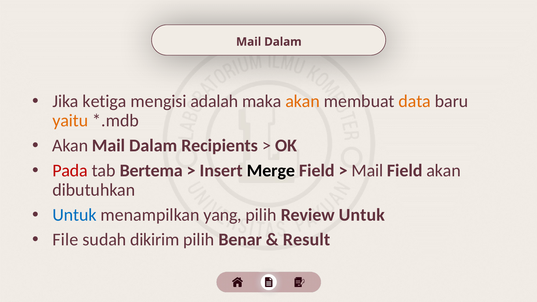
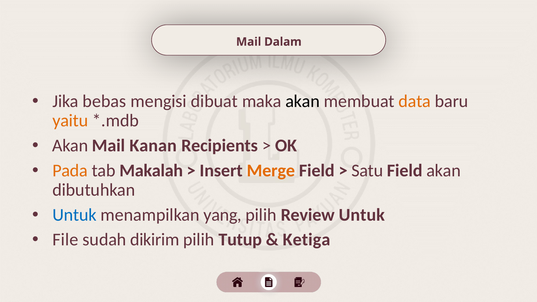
ketiga: ketiga -> bebas (104, 101)
adalah: adalah -> dibuat (214, 101)
akan colour: orange -> black (303, 101)
Dalam: Dalam -> Kanan (153, 146)
Pada colour: red -> orange (70, 171)
Bertema: Bertema -> Makalah (151, 171)
Merge colour: black -> orange (271, 171)
Mail: Mail -> Satu (367, 171)
Benar: Benar -> Tutup (240, 240)
Result: Result -> Ketiga (307, 240)
